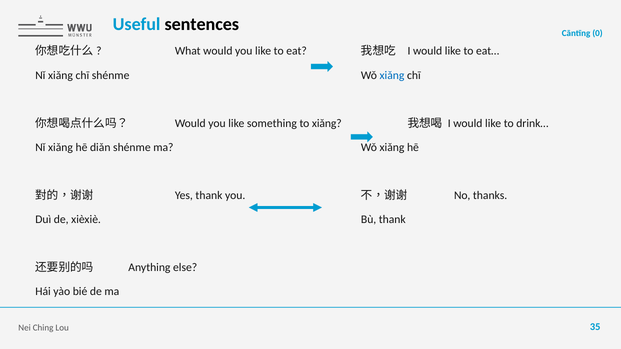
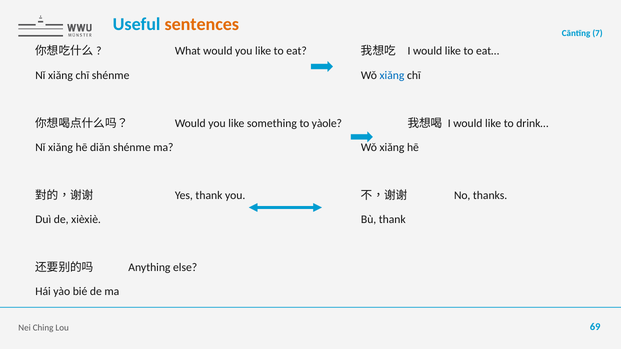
sentences colour: black -> orange (202, 24)
0: 0 -> 7 (597, 33)
to xiǎng: xiǎng -> yàole (327, 123)
35: 35 -> 69 (595, 327)
